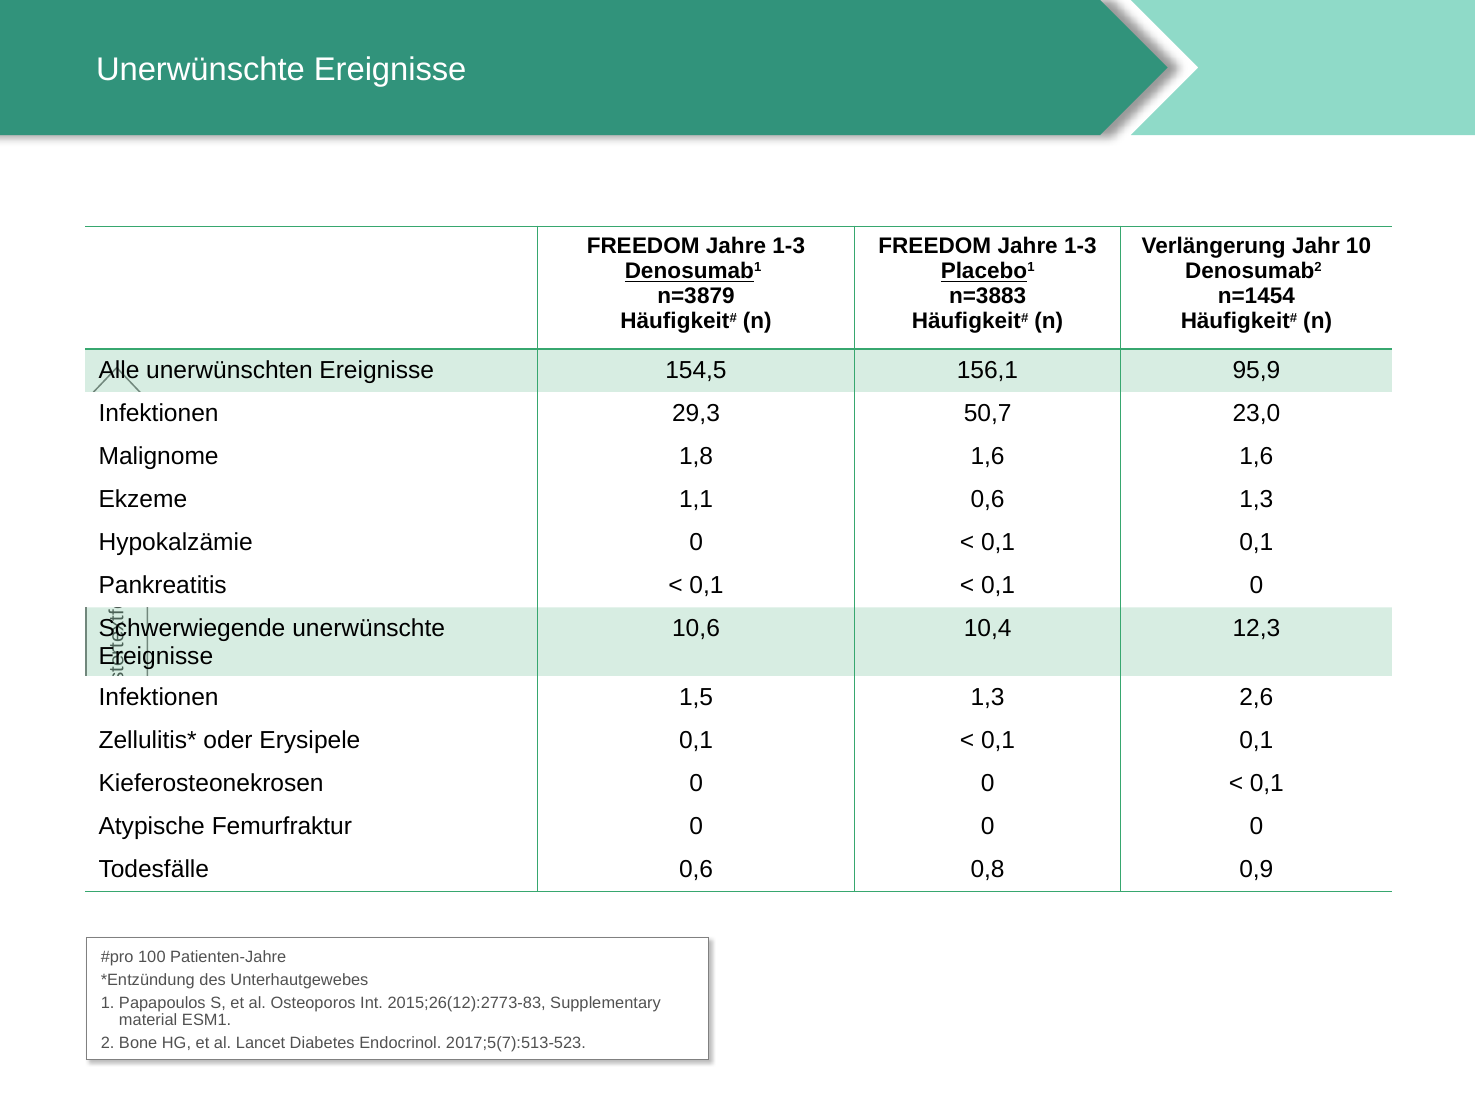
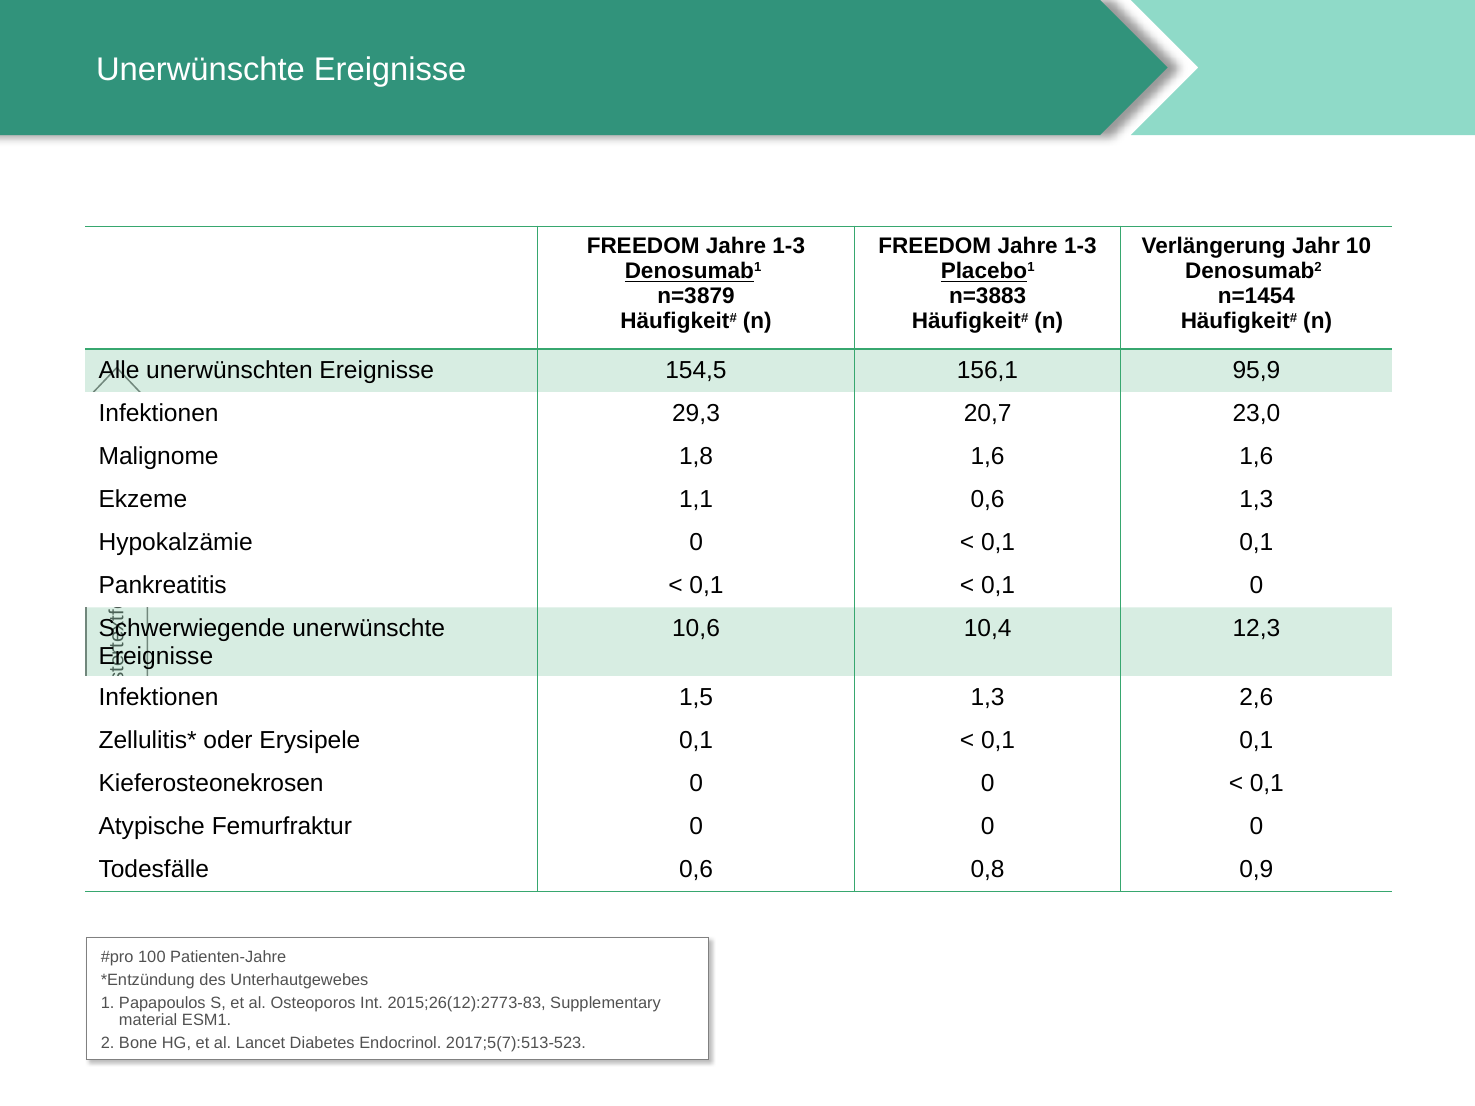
50,7: 50,7 -> 20,7 (988, 413)
